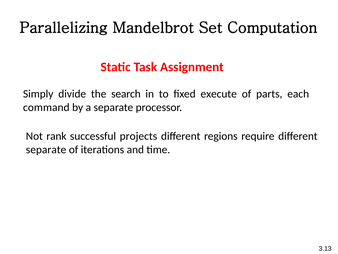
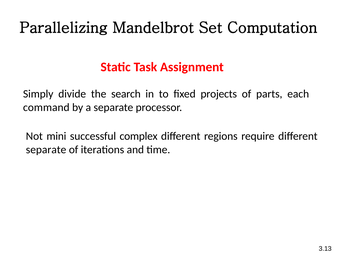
execute: execute -> projects (219, 94)
rank: rank -> mini (56, 136)
projects: projects -> complex (139, 136)
